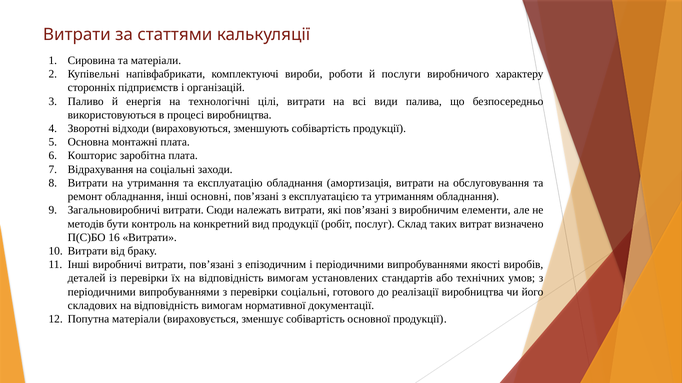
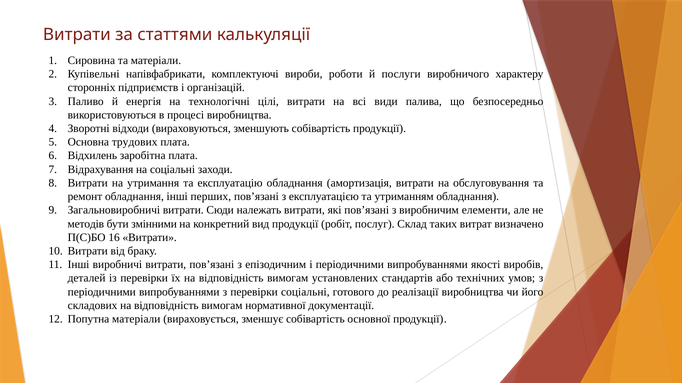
монтажні: монтажні -> трудових (135, 142)
Кошторис: Кошторис -> Відхилень (92, 156)
основні: основні -> перших (211, 197)
контроль: контроль -> змінними (154, 224)
